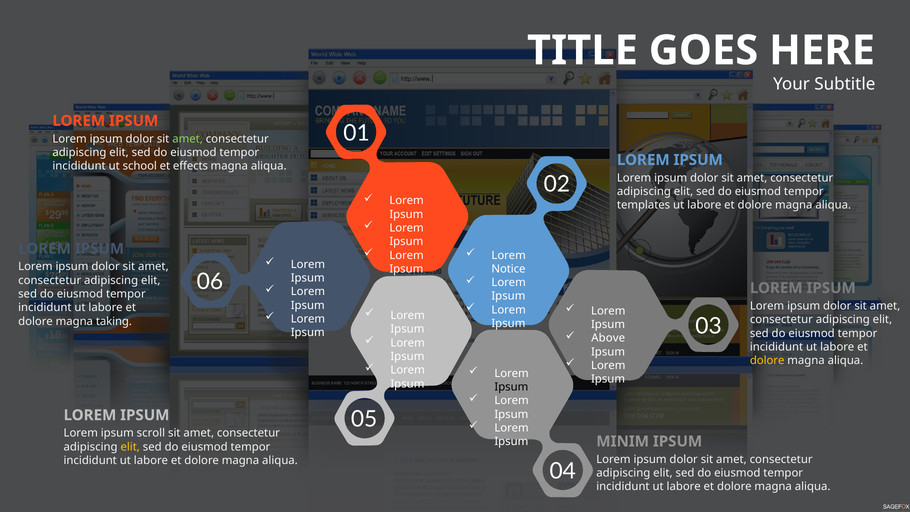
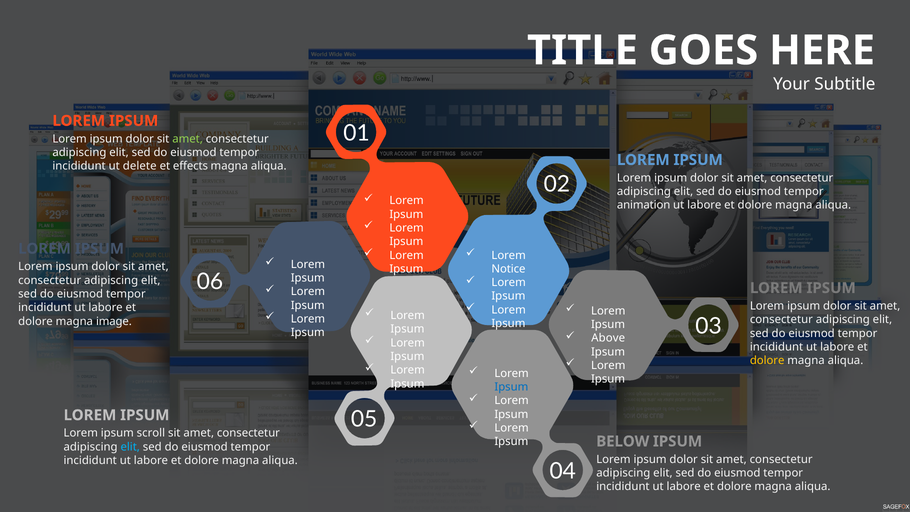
school: school -> delete (140, 166)
templates: templates -> animation (644, 205)
taking: taking -> image (114, 321)
Ipsum colour: black -> blue (511, 387)
MINIM: MINIM -> BELOW (623, 441)
elit colour: yellow -> light blue (130, 447)
